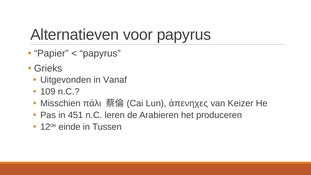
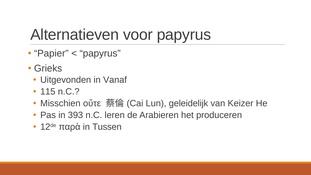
109: 109 -> 115 (48, 92)
πάλι: πάλι -> οὔτε (92, 103)
ἀπενηχες: ἀπενηχες -> geleidelijk (189, 103)
451: 451 -> 393 (75, 115)
einde: einde -> παρὰ (70, 127)
